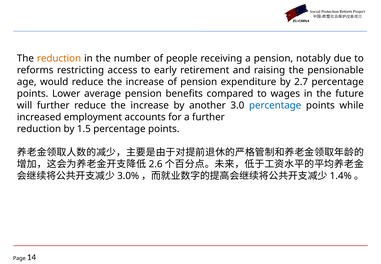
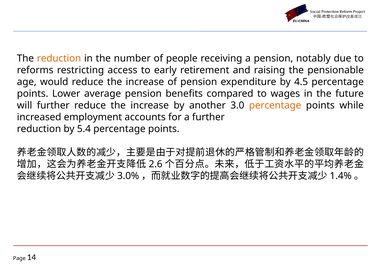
2.7: 2.7 -> 4.5 (301, 82)
percentage colour: blue -> orange (275, 105)
1.5: 1.5 -> 5.4 (84, 129)
